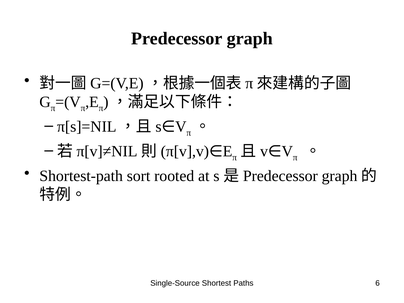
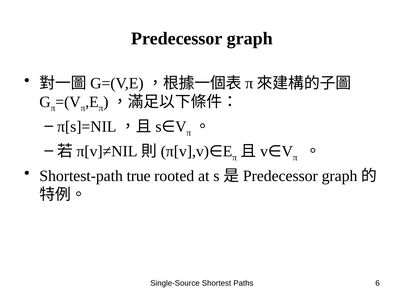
sort: sort -> true (139, 176)
